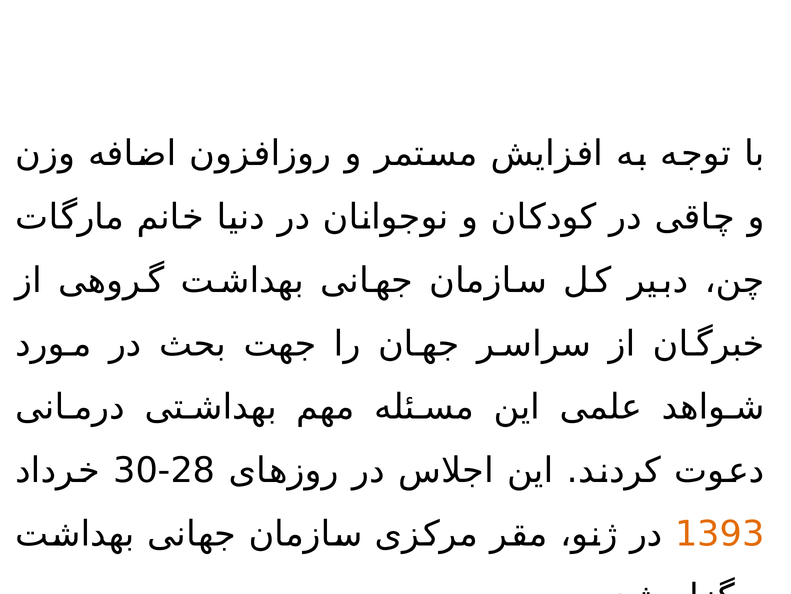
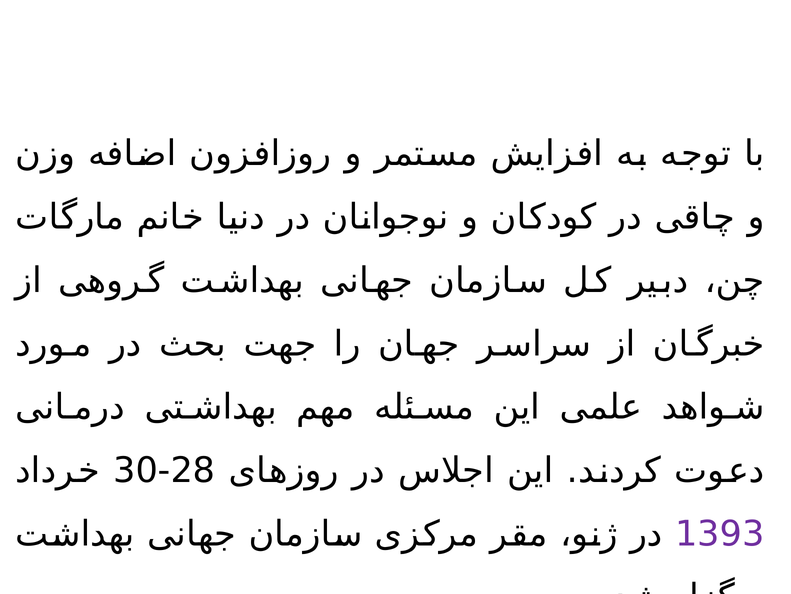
1393 colour: orange -> purple (720, 533)
